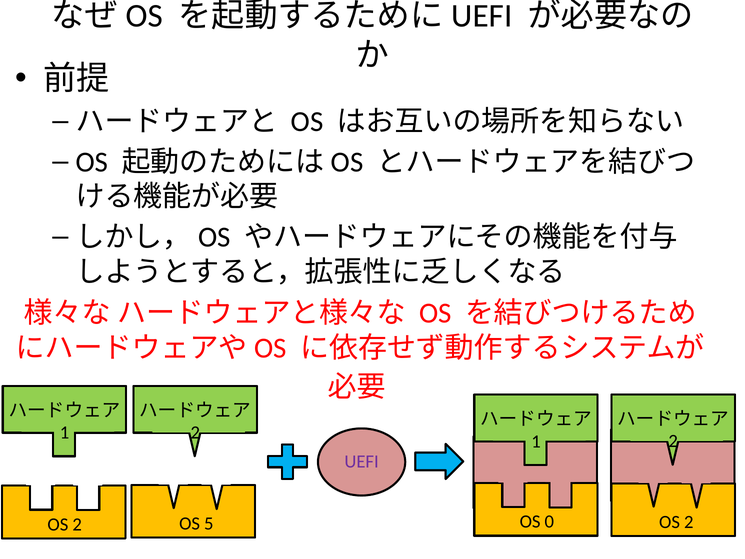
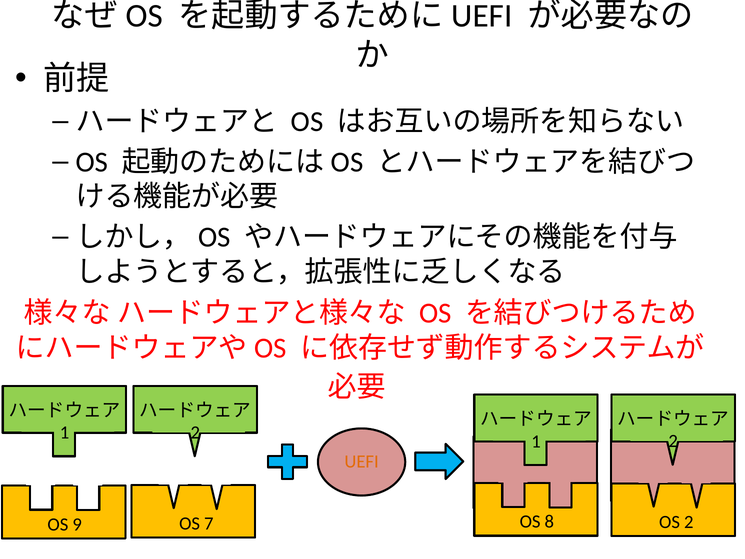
UEFI colour: purple -> orange (362, 461)
0: 0 -> 8 (549, 522)
2: 2 -> 9 (77, 524)
5: 5 -> 7 (209, 524)
